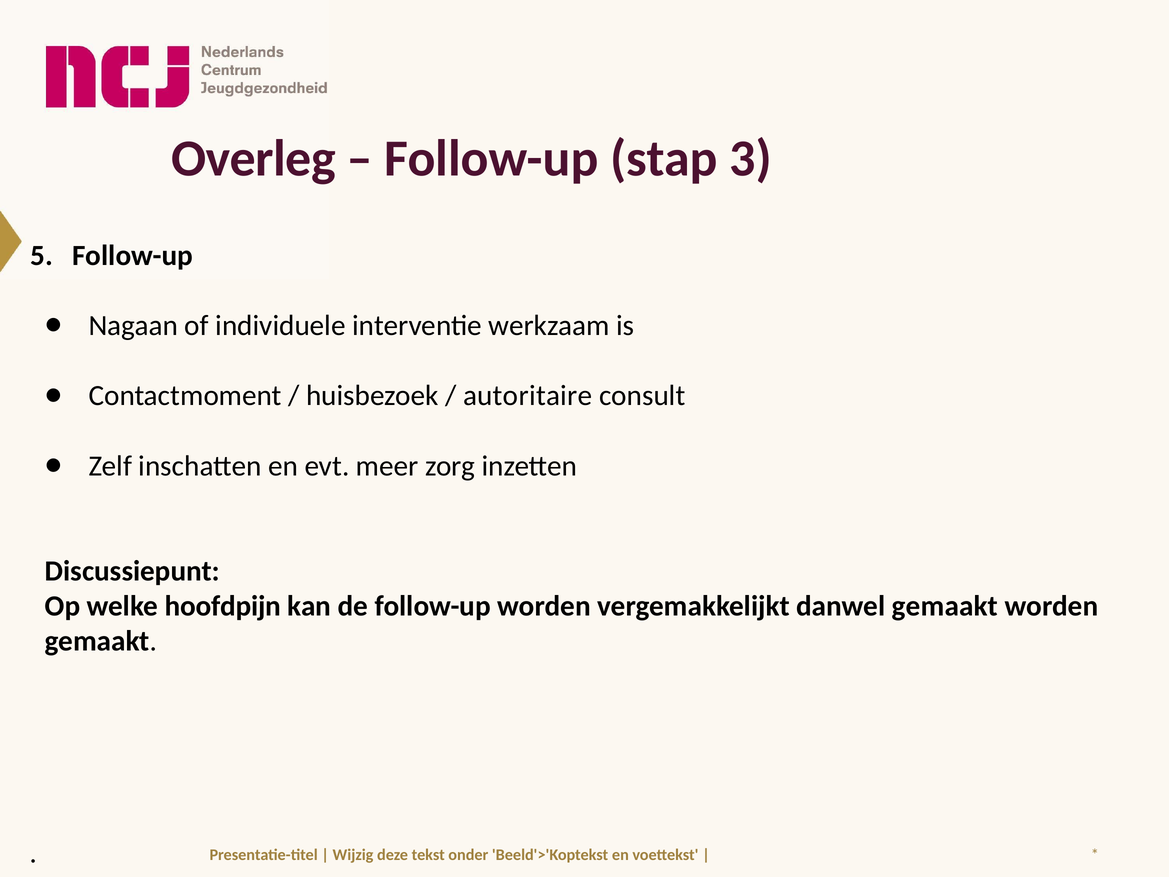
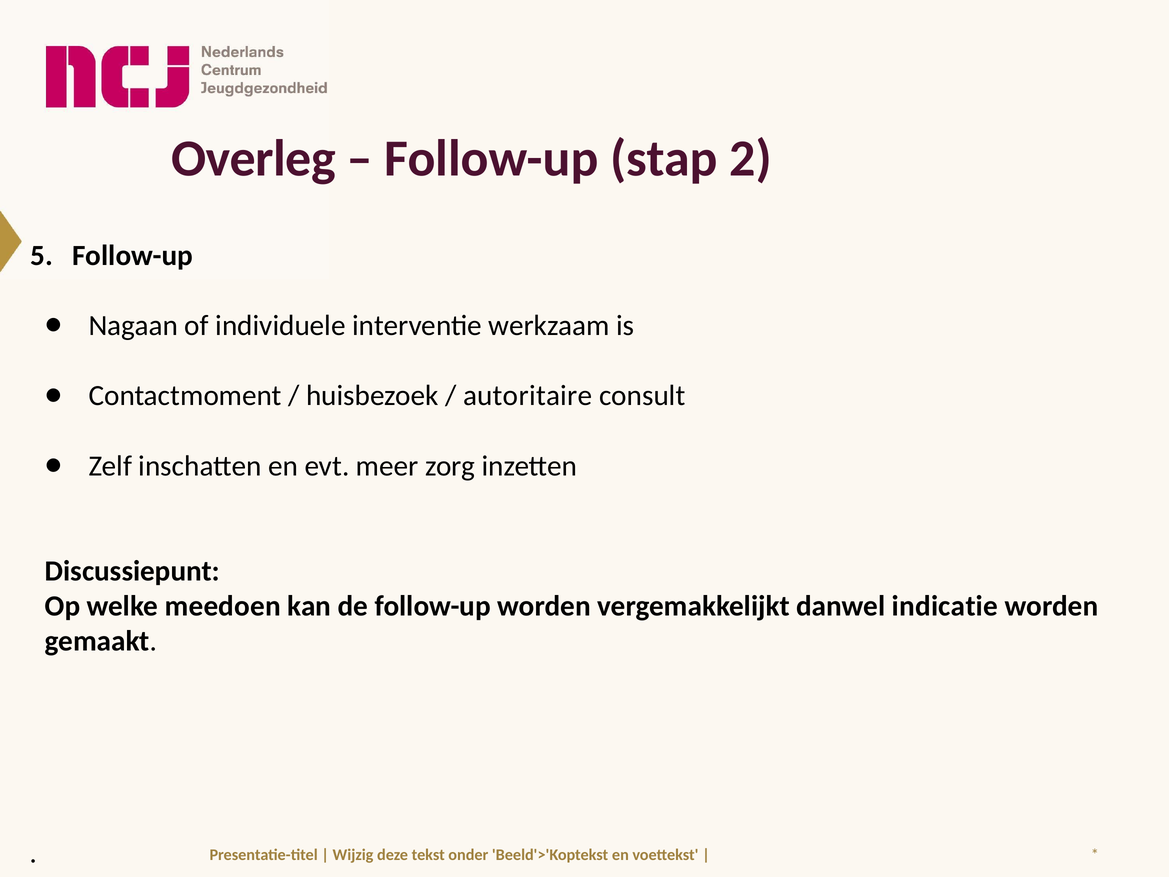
3: 3 -> 2 (751, 159)
hoofdpijn: hoofdpijn -> meedoen (223, 606)
danwel gemaakt: gemaakt -> indicatie (945, 606)
